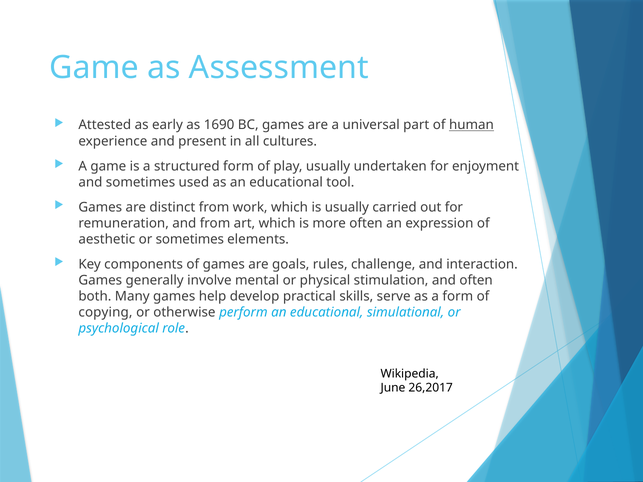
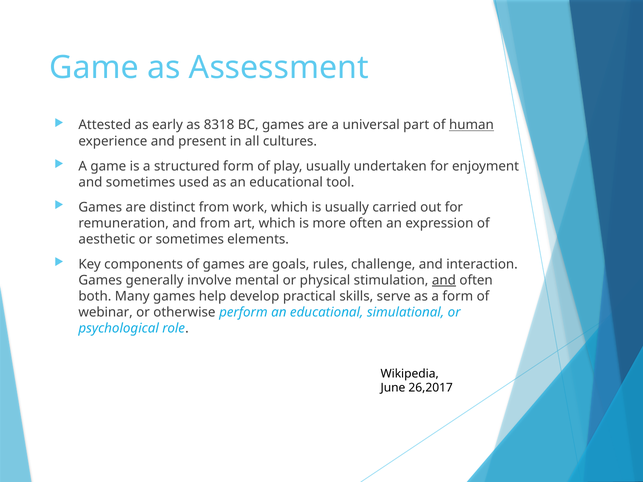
1690: 1690 -> 8318 (219, 125)
and underline: none -> present (444, 281)
copying: copying -> webinar (106, 313)
